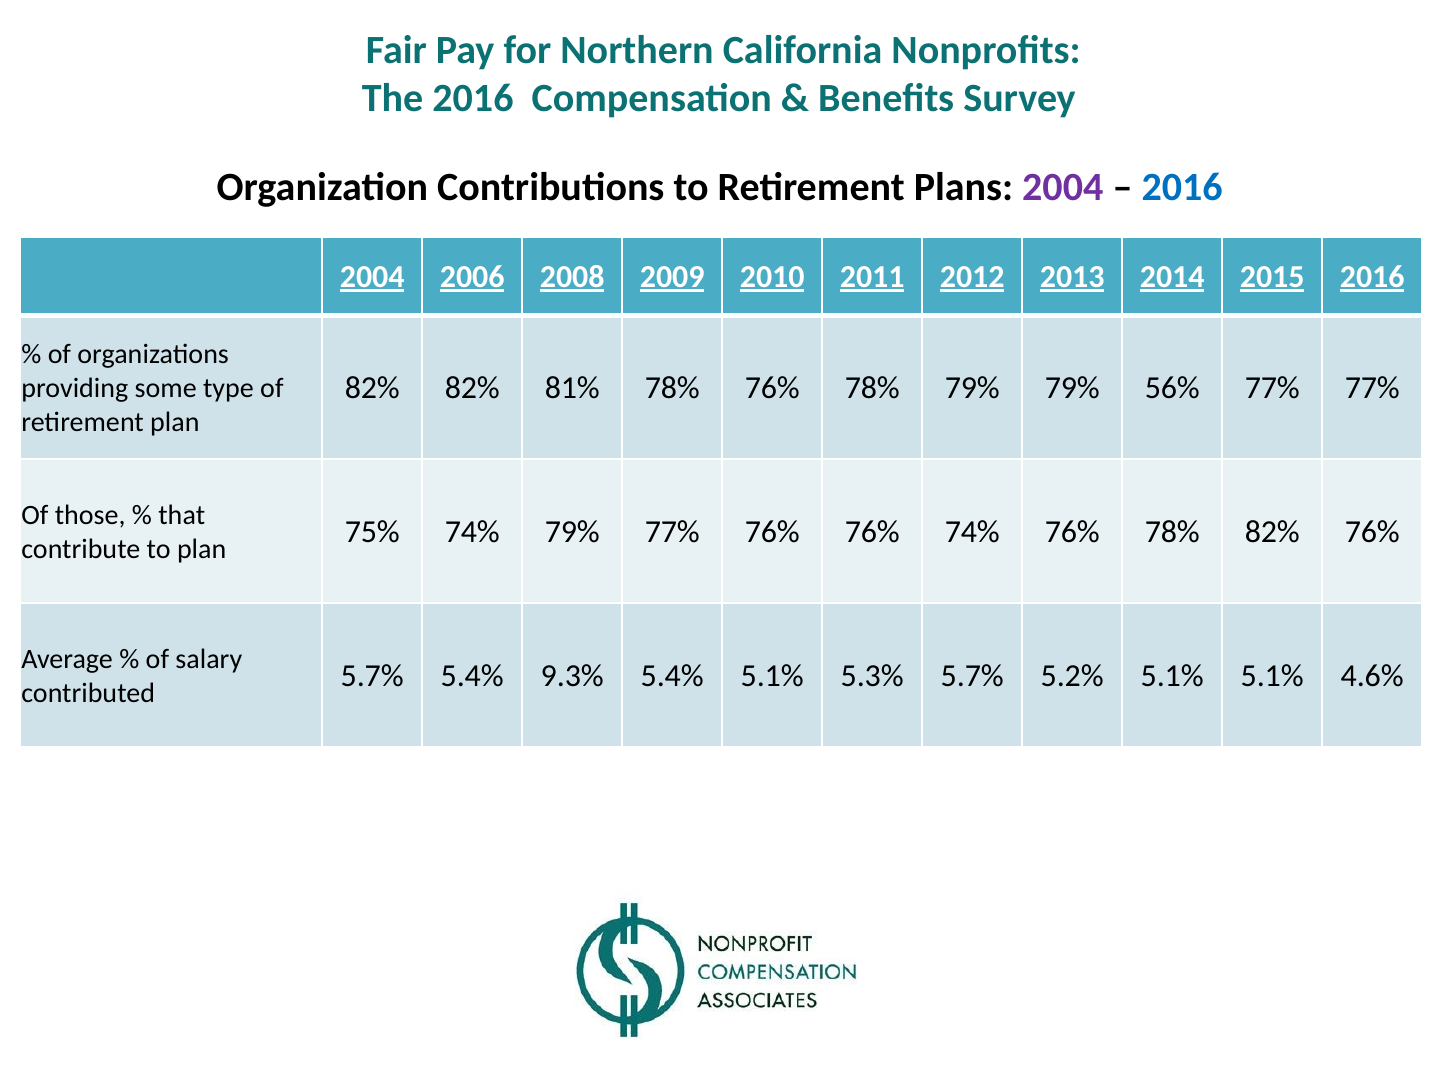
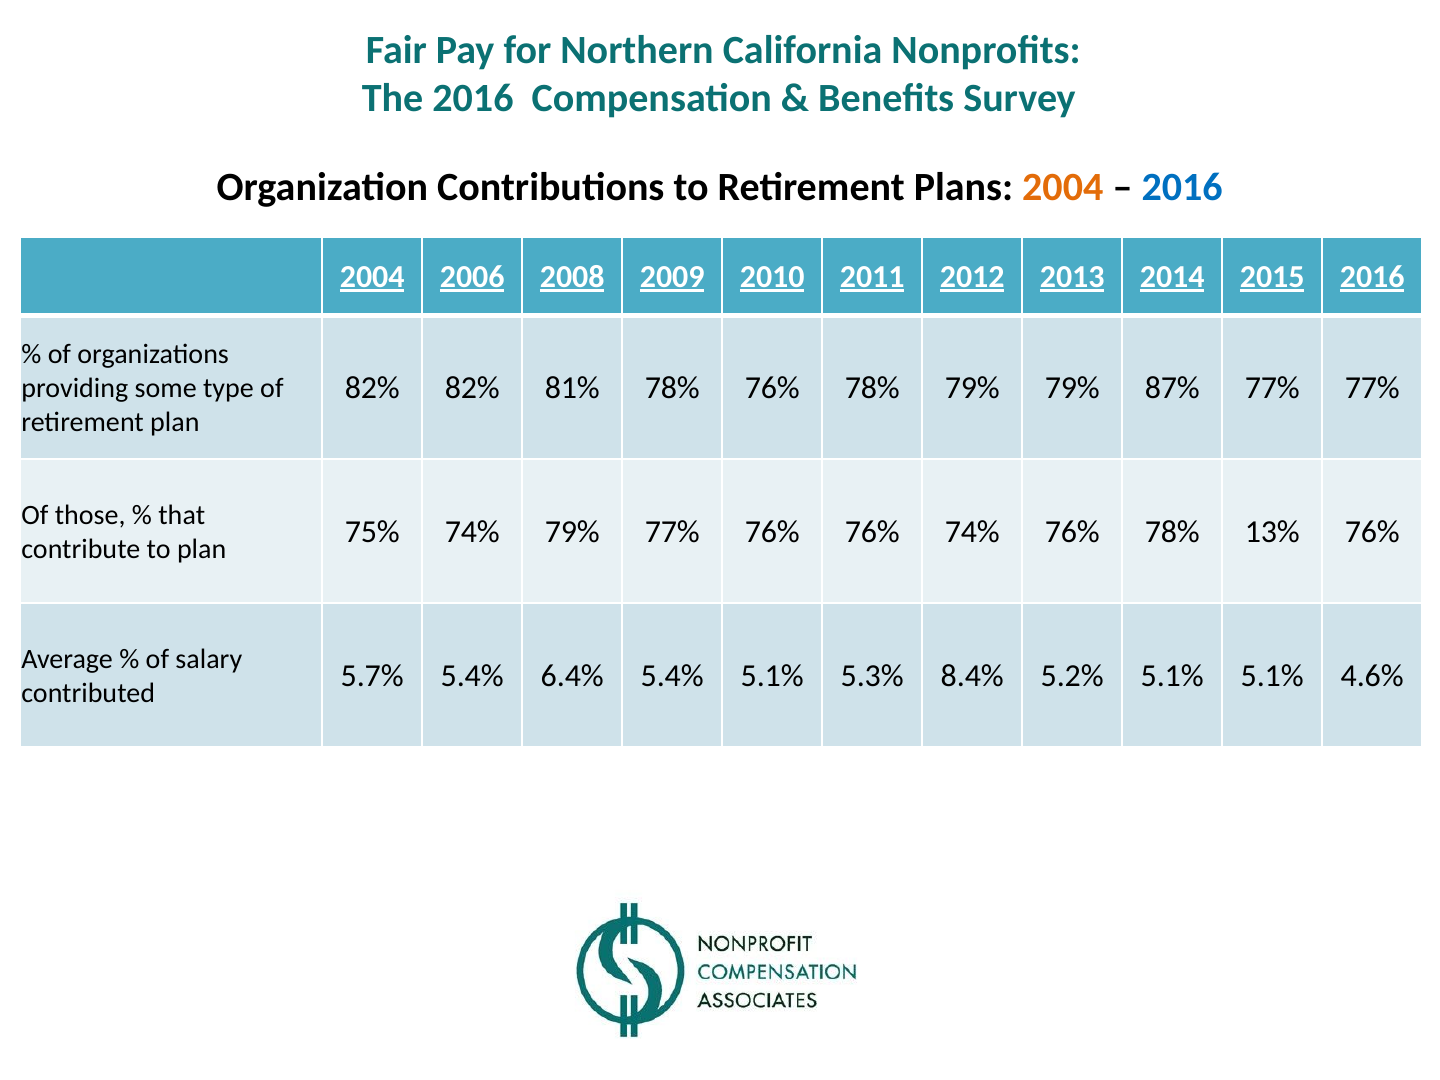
2004 colour: purple -> orange (1063, 187)
56%: 56% -> 87% (1172, 388)
78% 82%: 82% -> 13% (1272, 532)
9.3%: 9.3% -> 6.4% (572, 676)
5.3% 5.7%: 5.7% -> 8.4% (972, 676)
